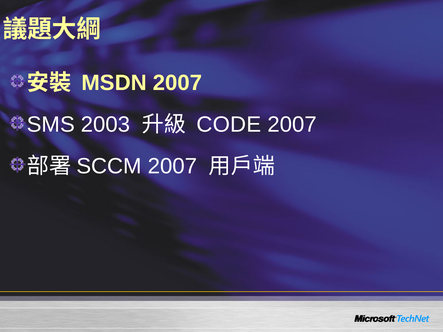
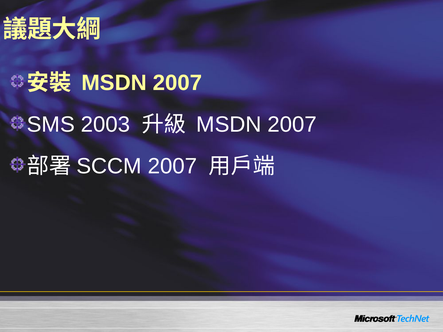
CODE: CODE -> MSDN (229, 125)
